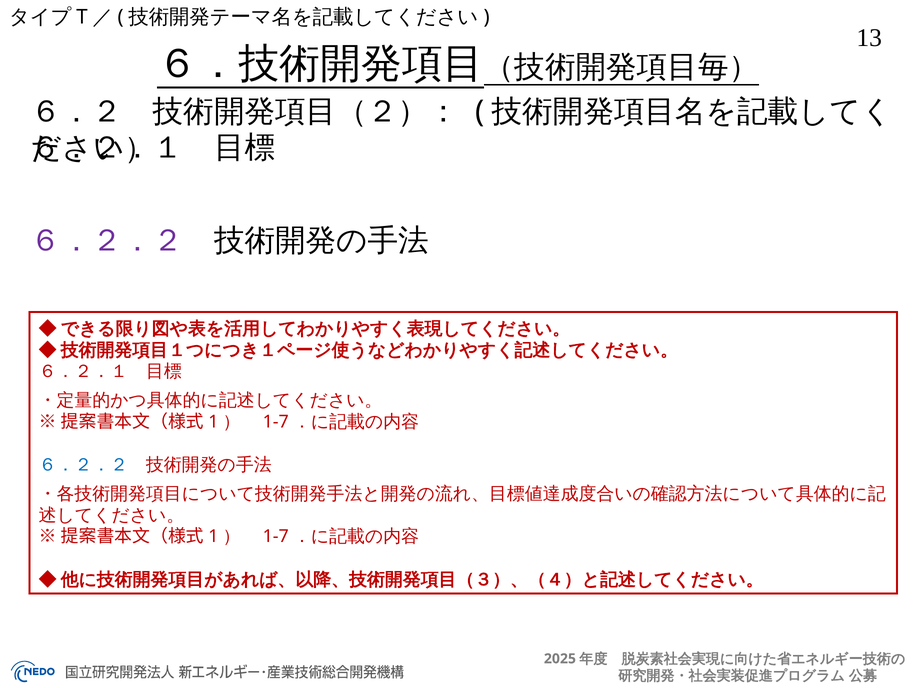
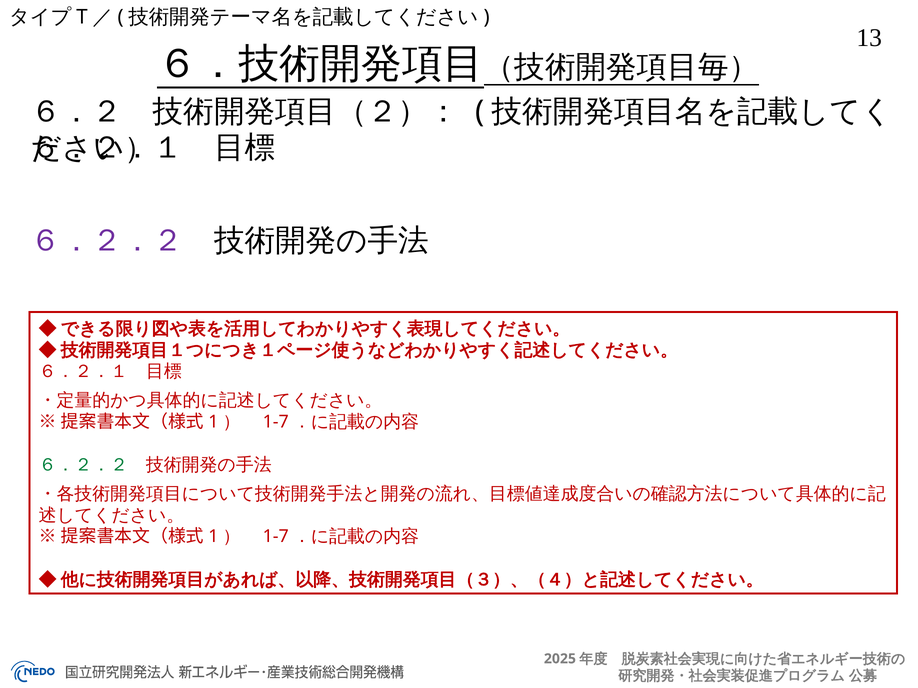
６．２．２ colour: blue -> green (83, 465)
